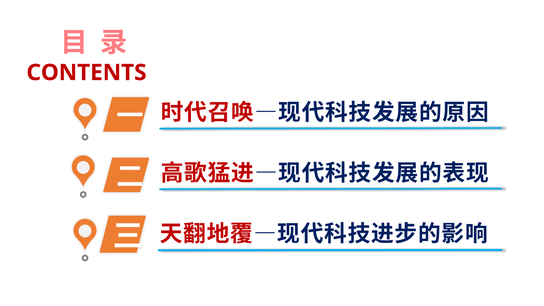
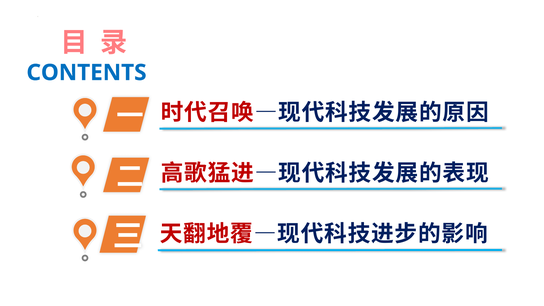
CONTENTS colour: red -> blue (87, 73)
